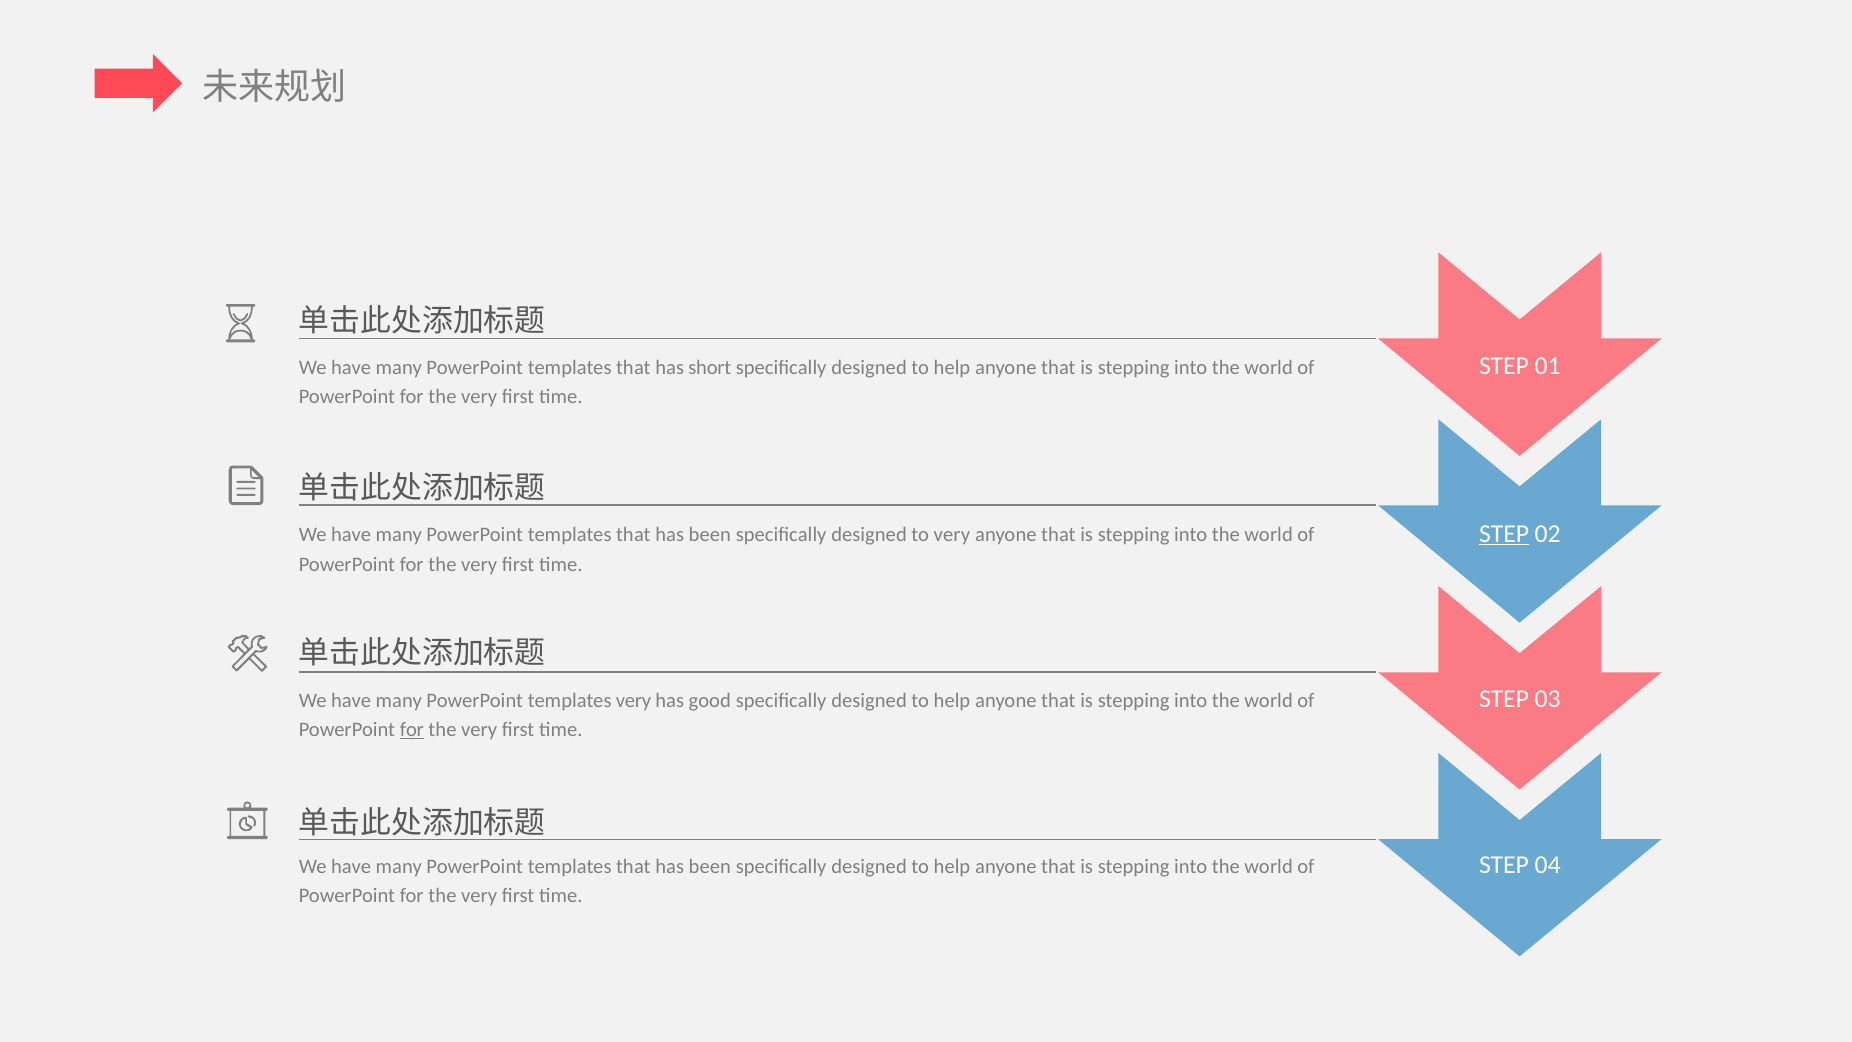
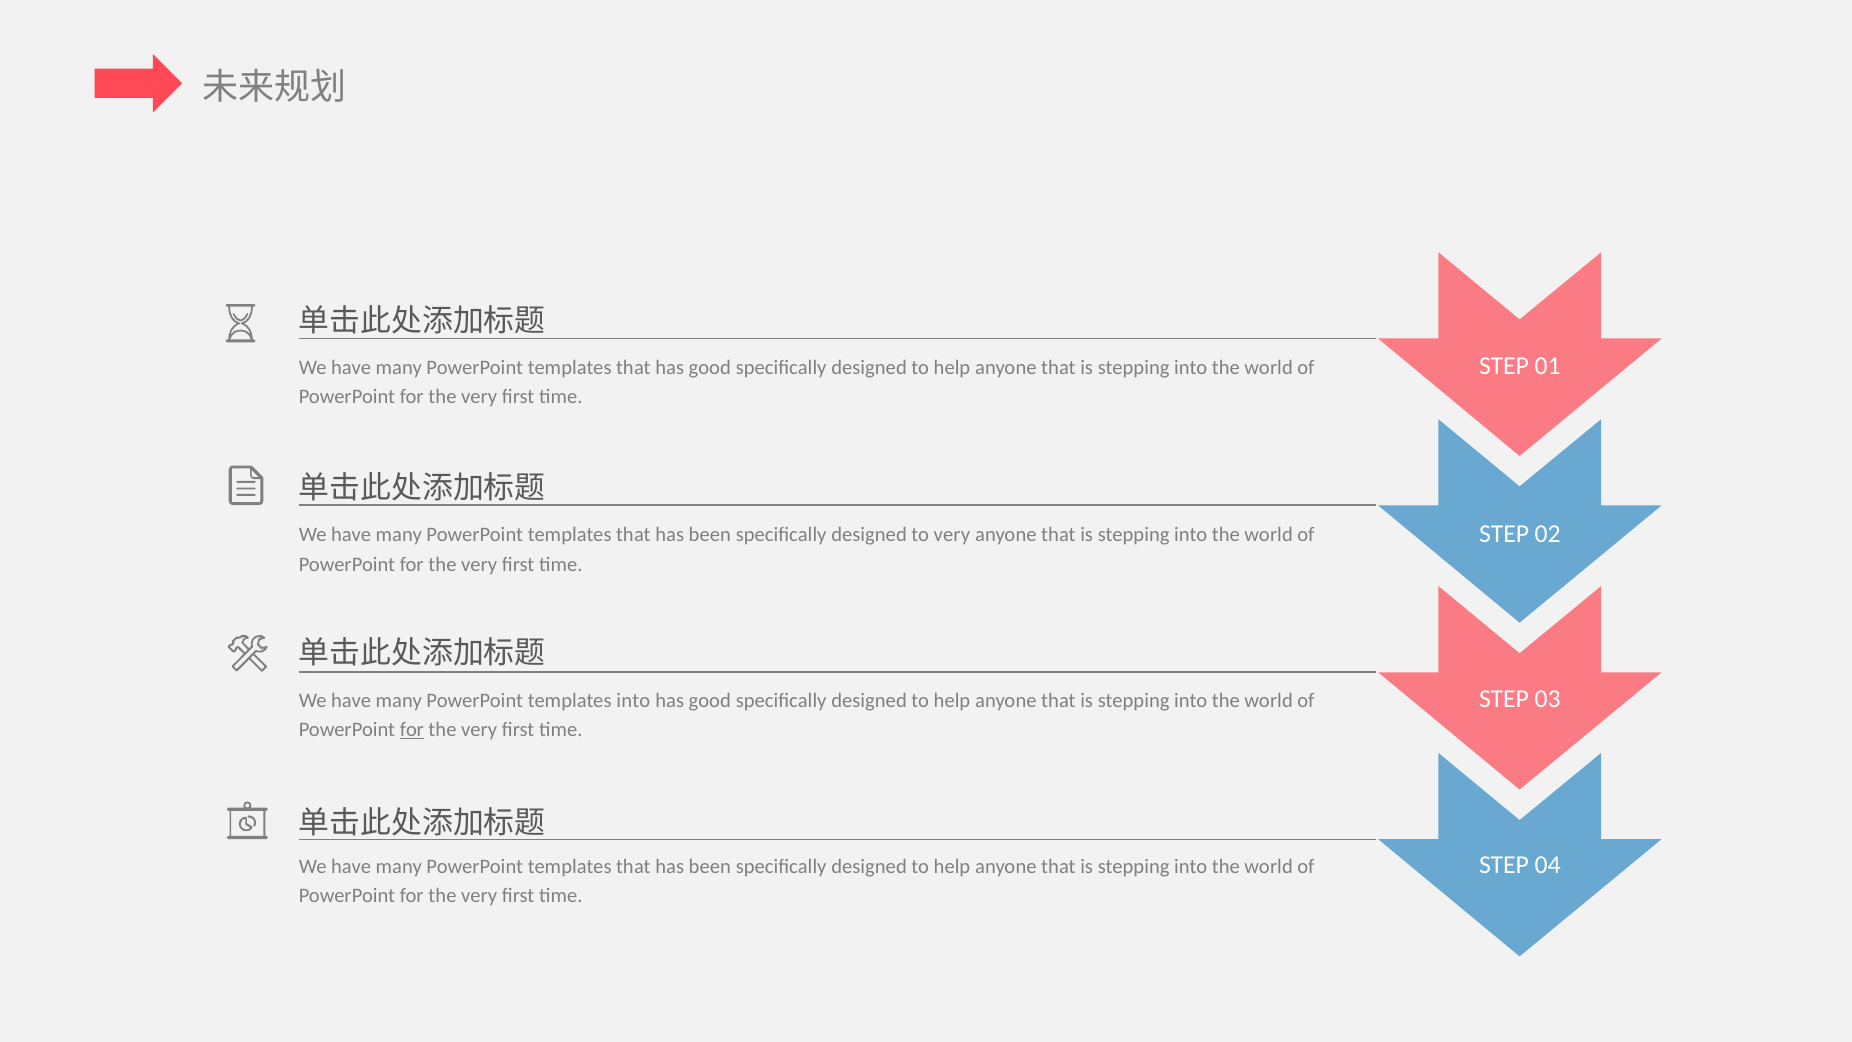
that has short: short -> good (710, 367)
STEP underline: present -> none (1504, 533)
templates very: very -> into (633, 700)
